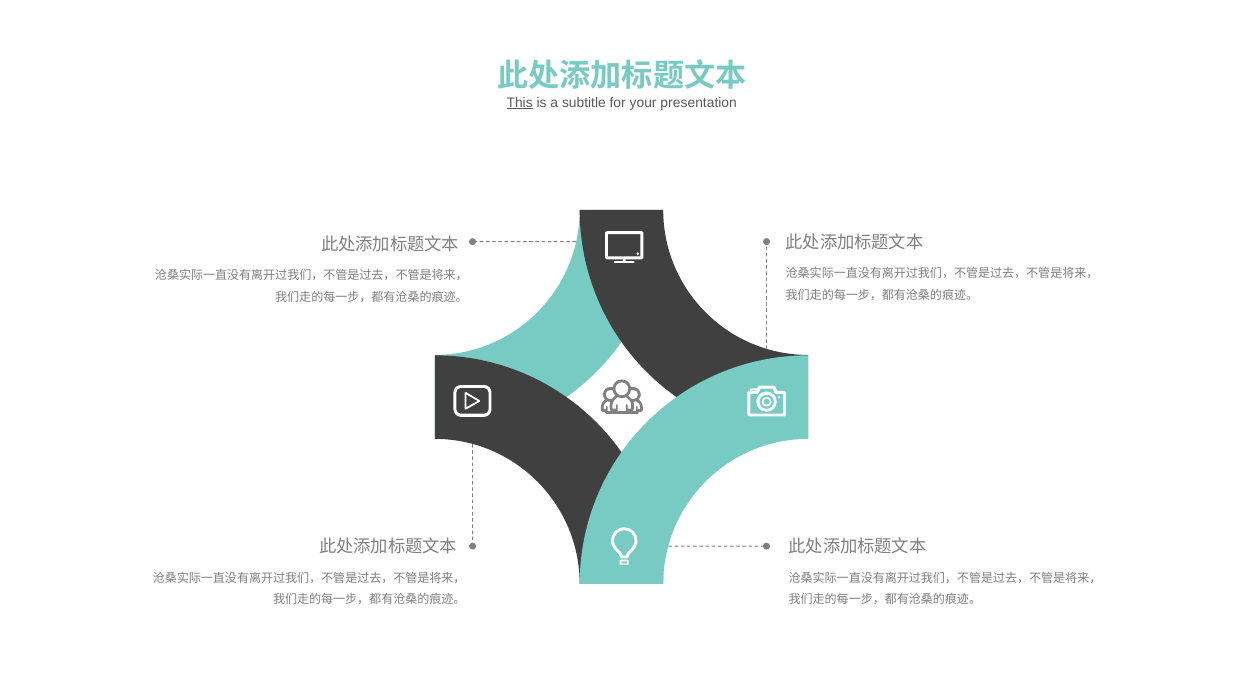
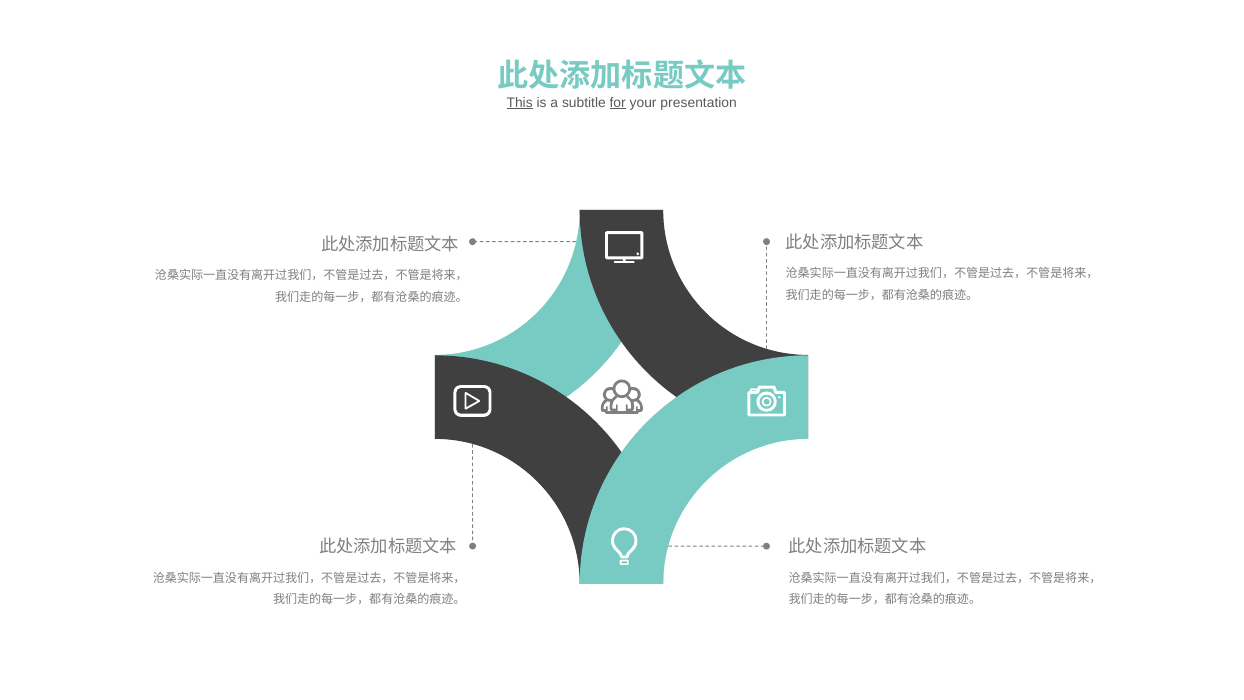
for underline: none -> present (618, 102)
